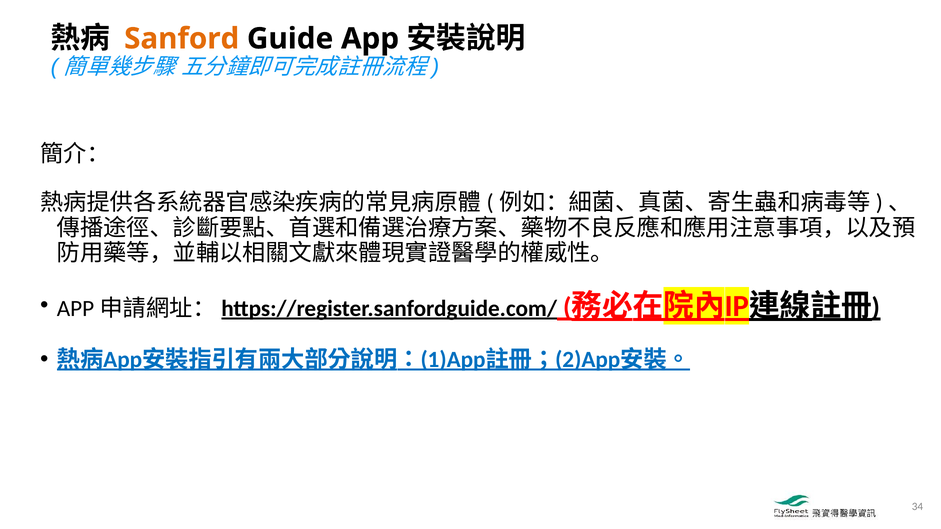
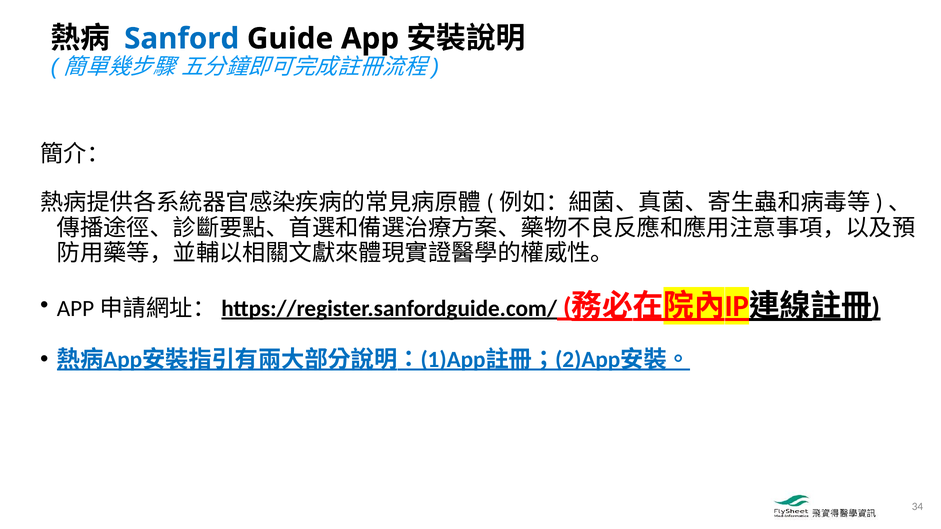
Sanford colour: orange -> blue (182, 39)
